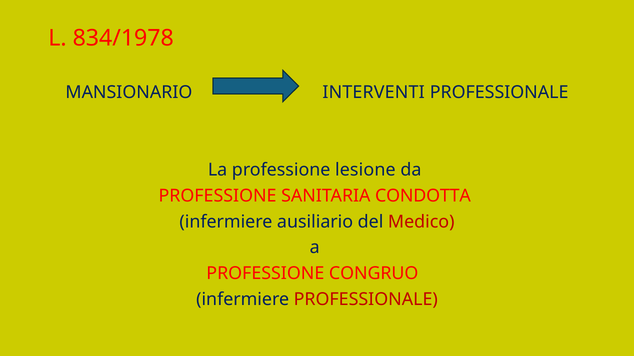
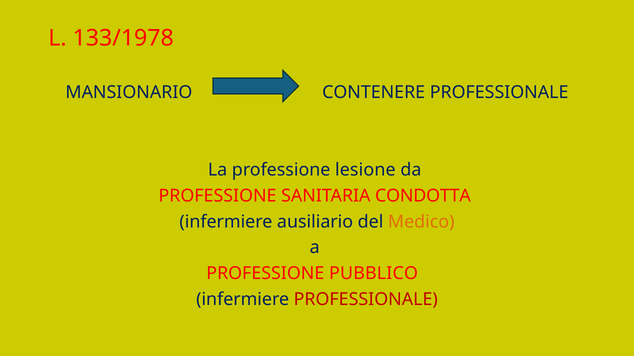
834/1978: 834/1978 -> 133/1978 (123, 38)
INTERVENTI: INTERVENTI -> CONTENERE (374, 93)
Medico colour: red -> orange (421, 222)
CONGRUO: CONGRUO -> PUBBLICO (374, 274)
